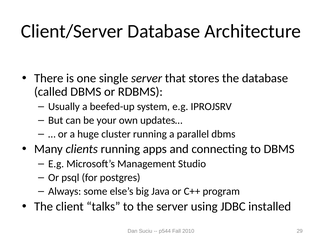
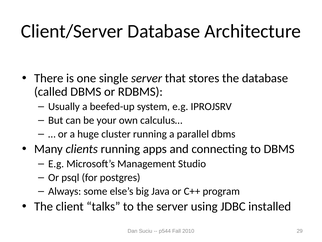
updates…: updates… -> calculus… (161, 120)
